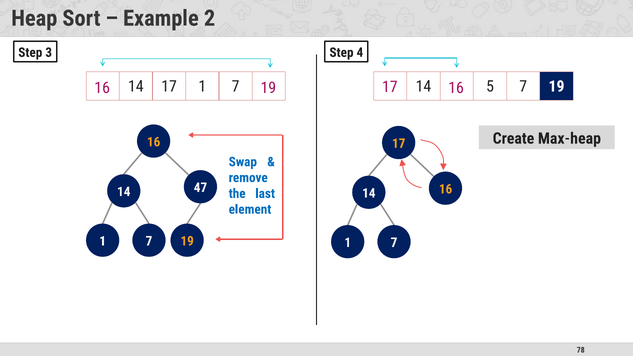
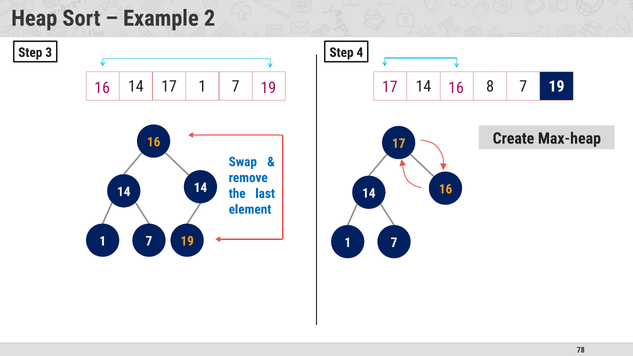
5: 5 -> 8 (490, 86)
14 47: 47 -> 14 (200, 188)
